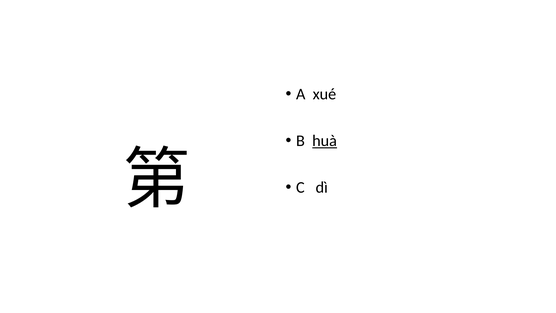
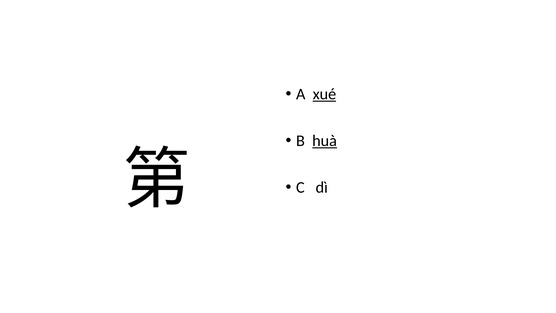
xué underline: none -> present (324, 94)
